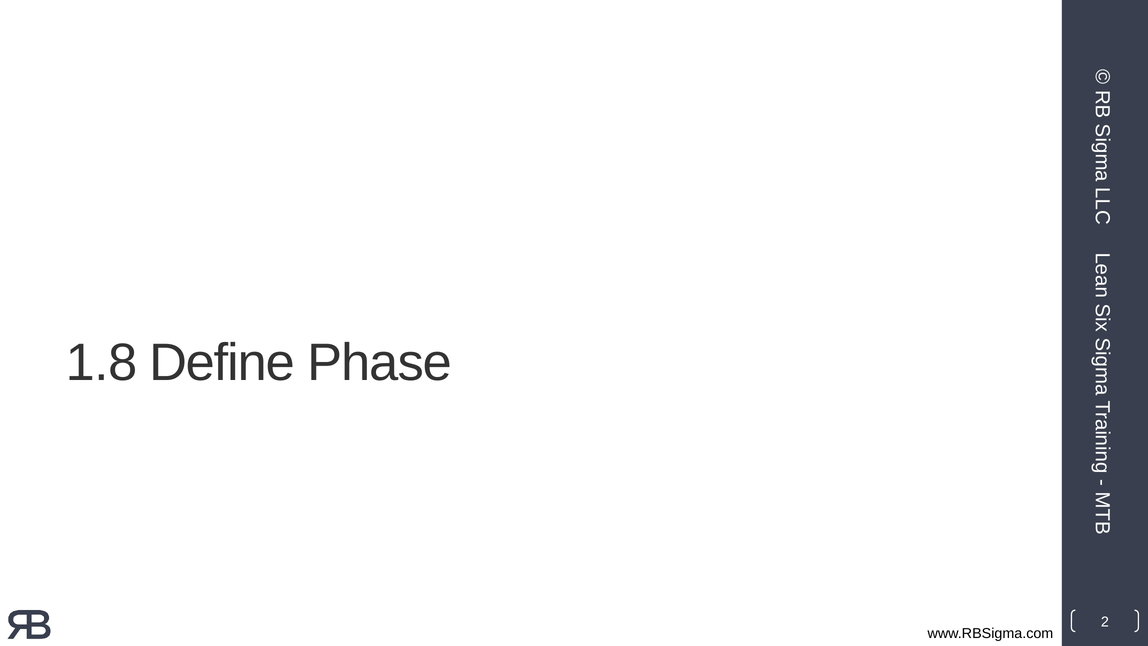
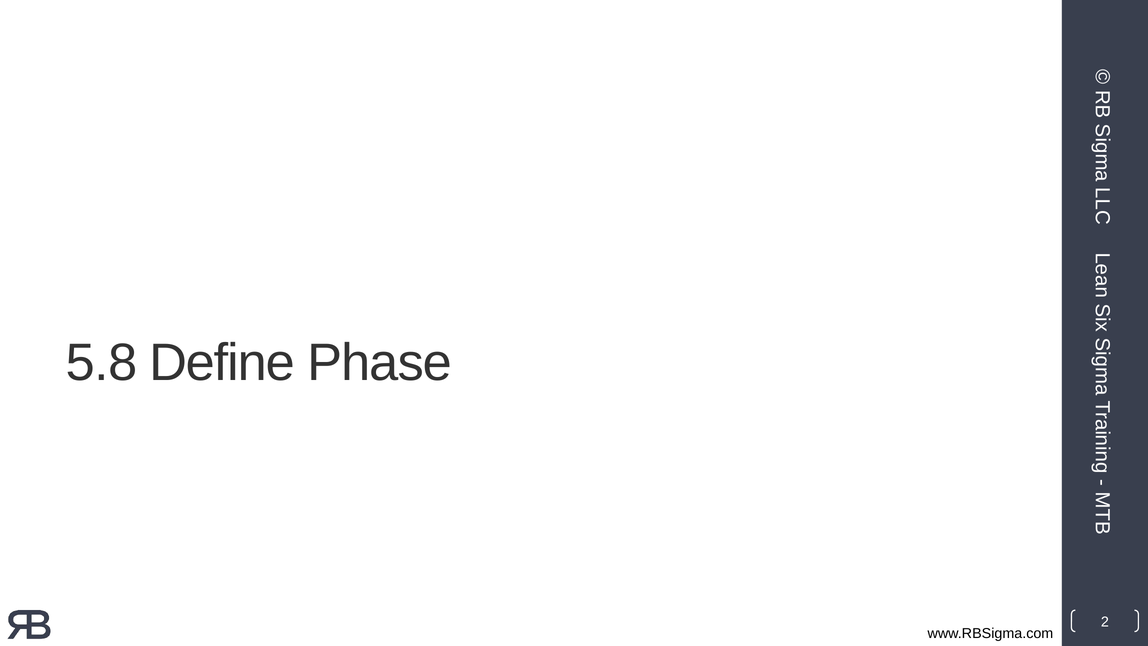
1.8: 1.8 -> 5.8 (102, 363)
